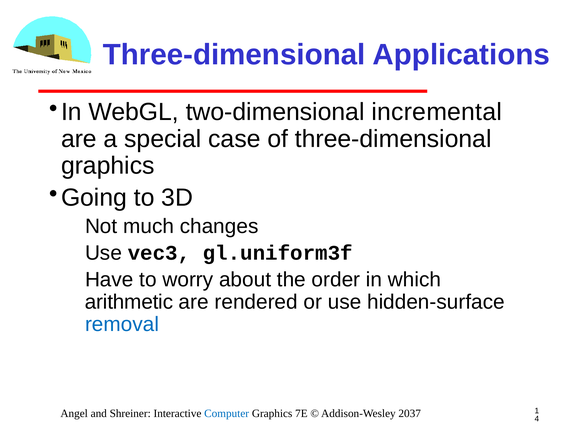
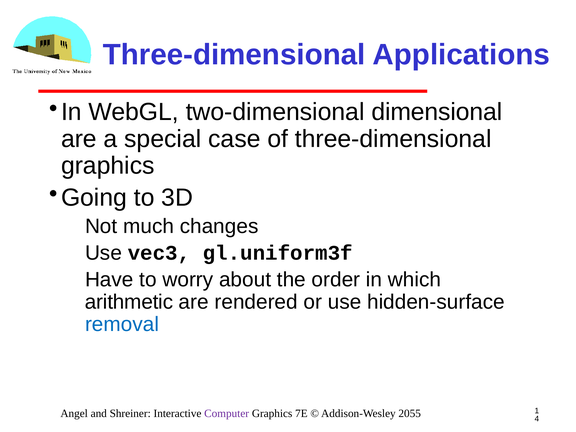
incremental: incremental -> dimensional (437, 112)
Computer colour: blue -> purple (227, 414)
2037: 2037 -> 2055 (410, 414)
